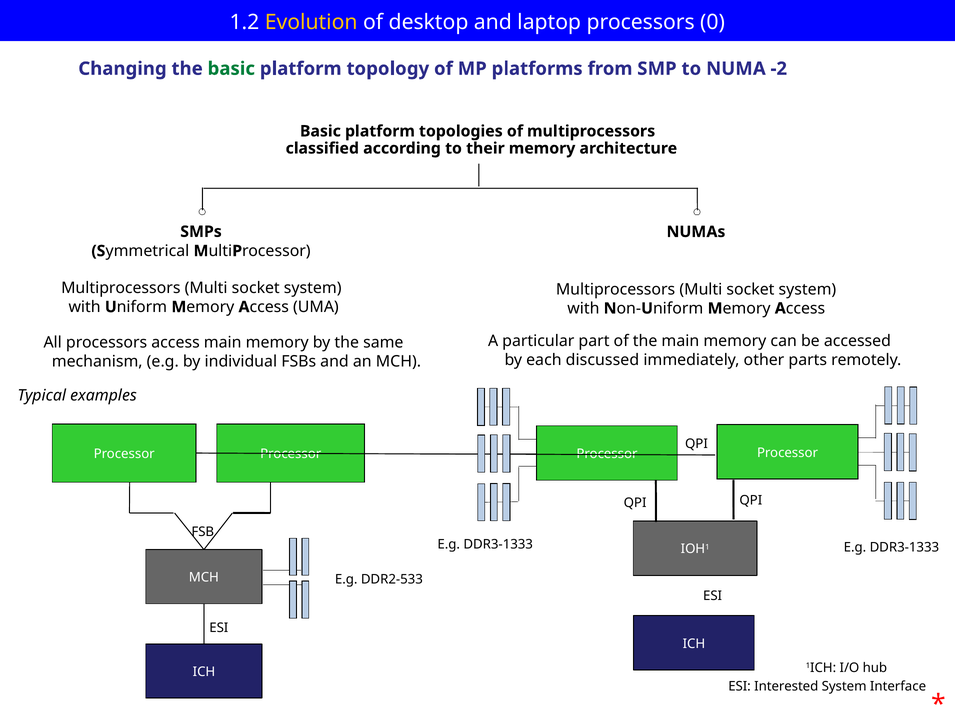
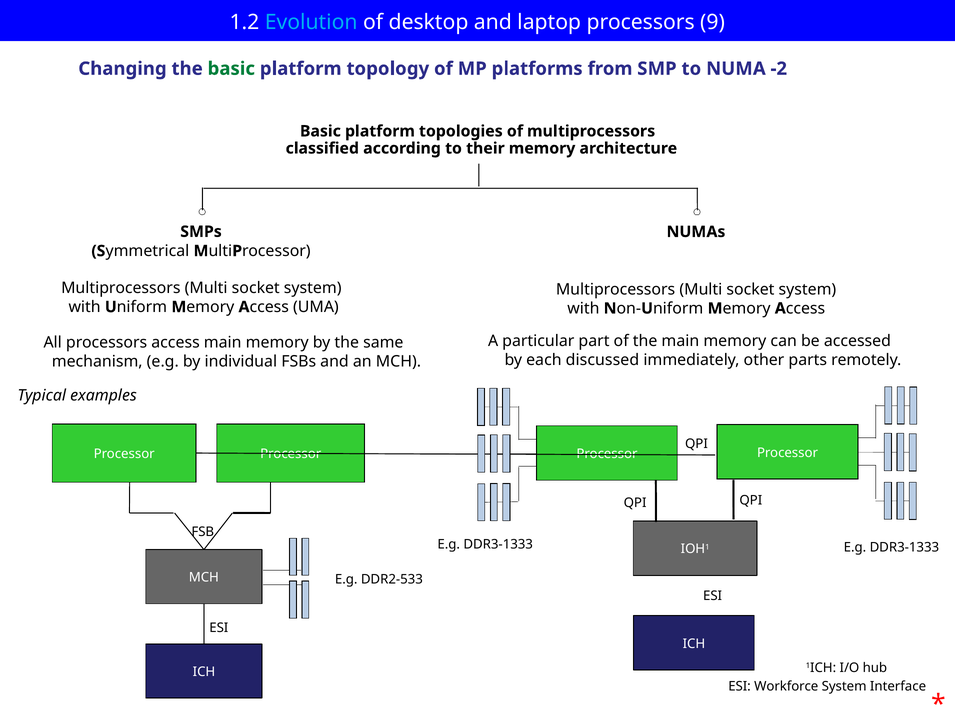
Evolution colour: yellow -> light blue (311, 22)
0: 0 -> 9 (713, 22)
Interested: Interested -> Workforce (786, 687)
